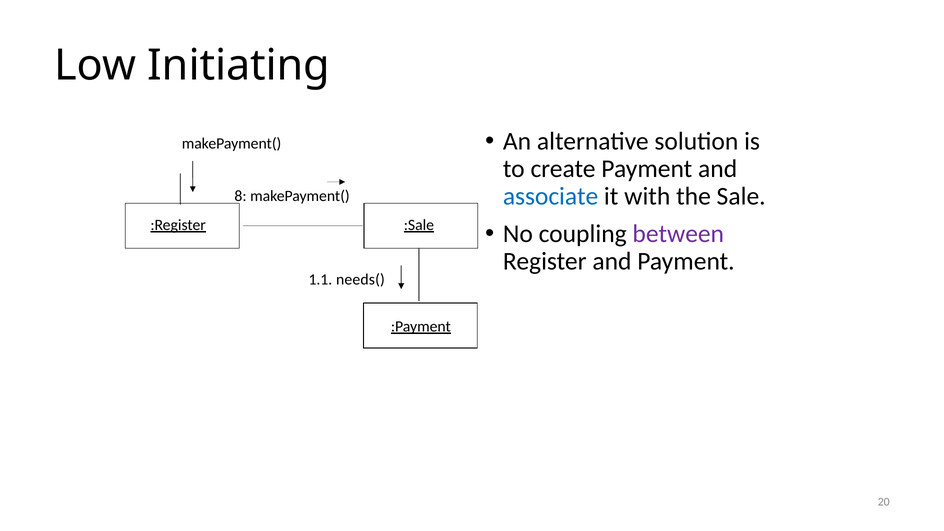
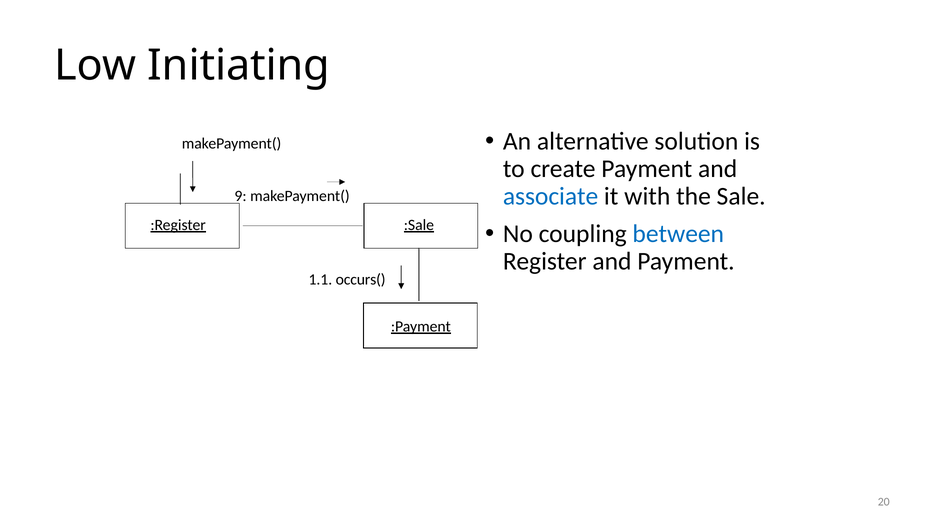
8: 8 -> 9 (241, 196)
between colour: purple -> blue (678, 234)
needs(: needs( -> occurs( (361, 280)
